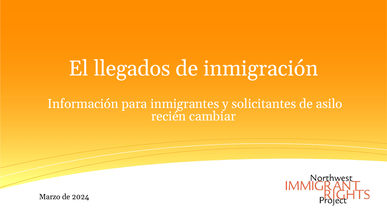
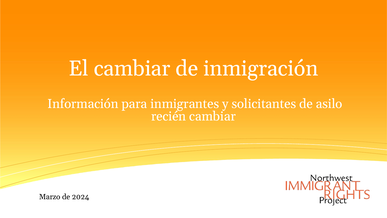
El llegados: llegados -> cambiar (132, 68)
